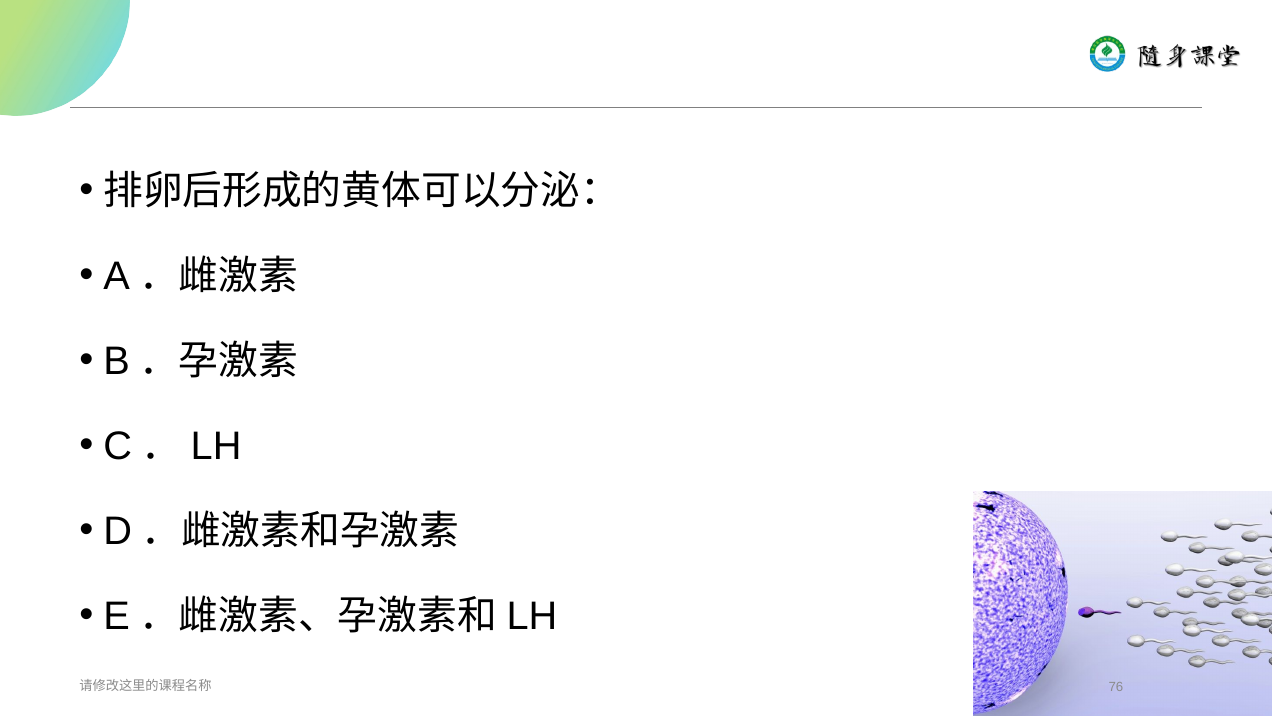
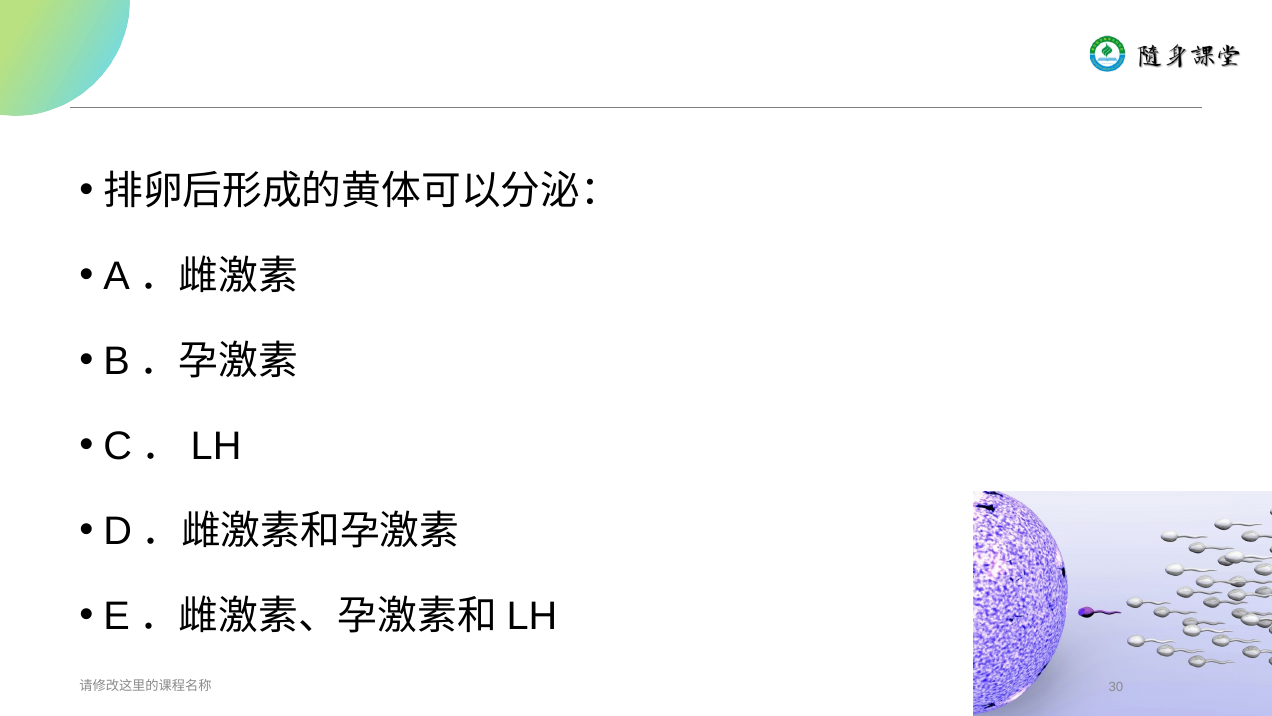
76: 76 -> 30 (1116, 687)
